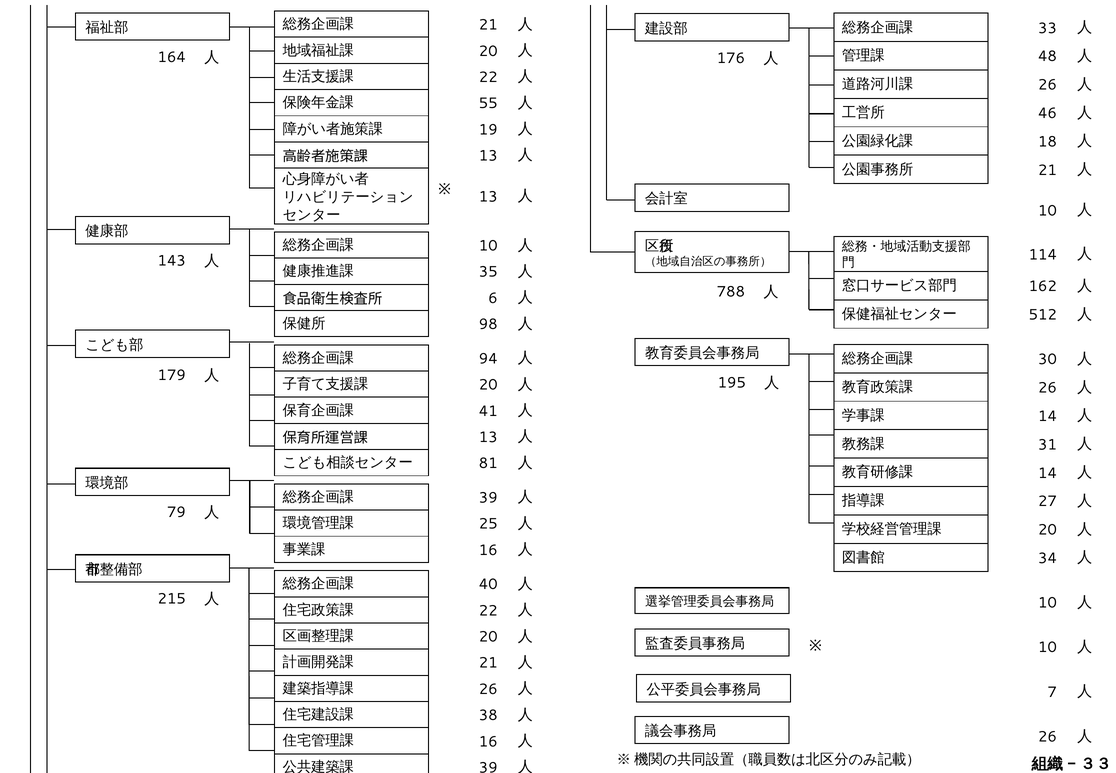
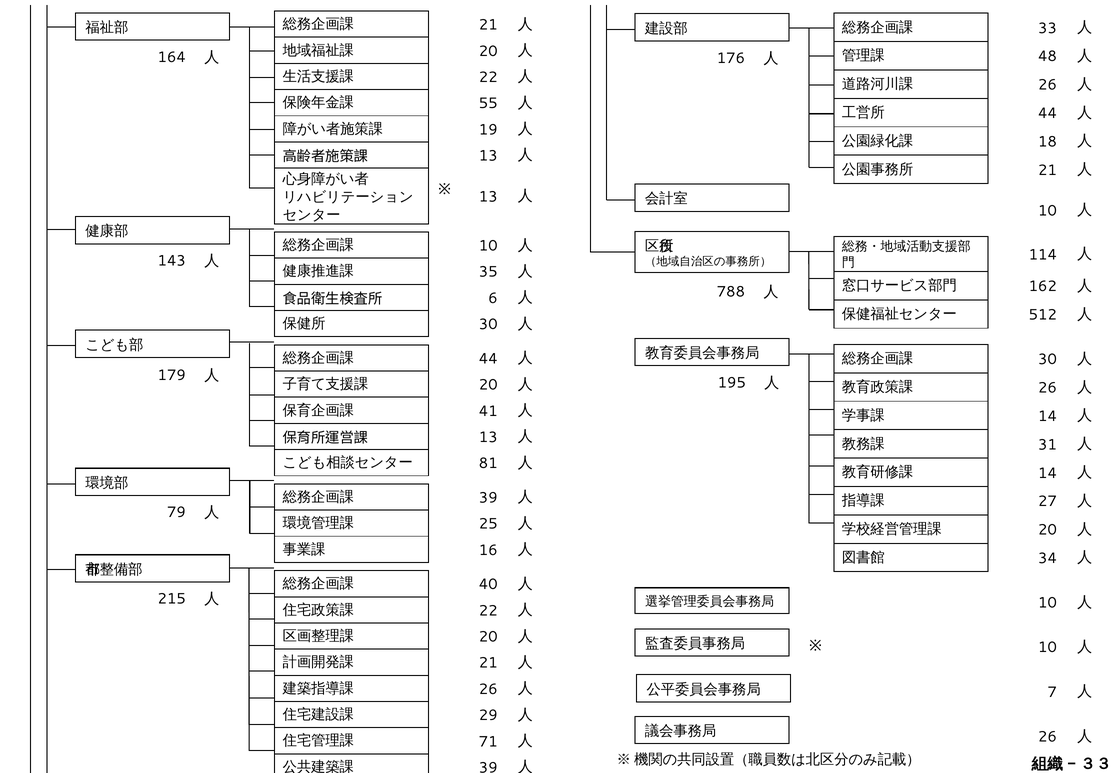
46: 46 -> 44 (1047, 113)
98: 98 -> 30 (488, 324)
94: 94 -> 44 (488, 359)
38: 38 -> 29 (488, 715)
16: 16 -> 71 (488, 741)
